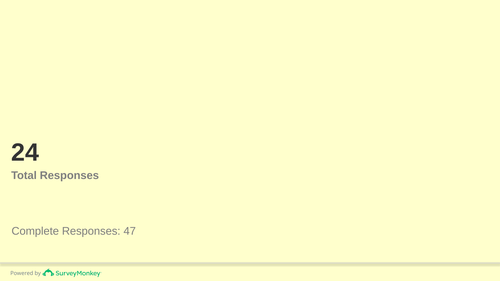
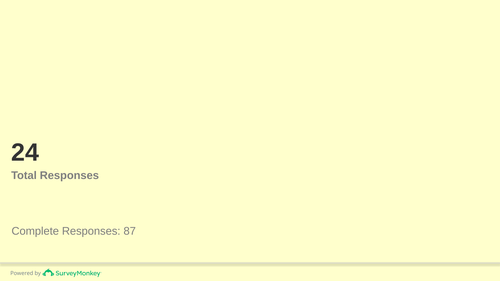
47: 47 -> 87 (130, 231)
